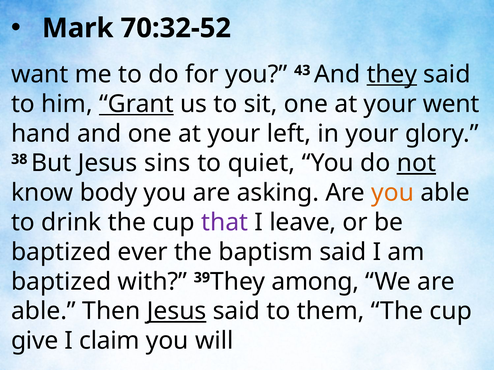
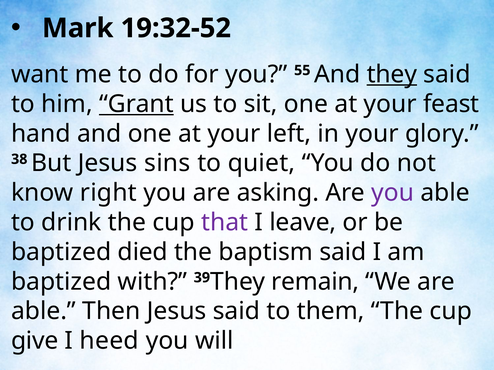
70:32-52: 70:32-52 -> 19:32-52 (176, 28)
43: 43 -> 55 (302, 70)
went: went -> feast (451, 104)
not underline: present -> none (416, 163)
body: body -> right (108, 193)
you colour: orange -> purple (393, 193)
ever: ever -> died (143, 252)
among: among -> remain (315, 282)
Jesus underline: present -> none (177, 312)
claim: claim -> heed (109, 341)
